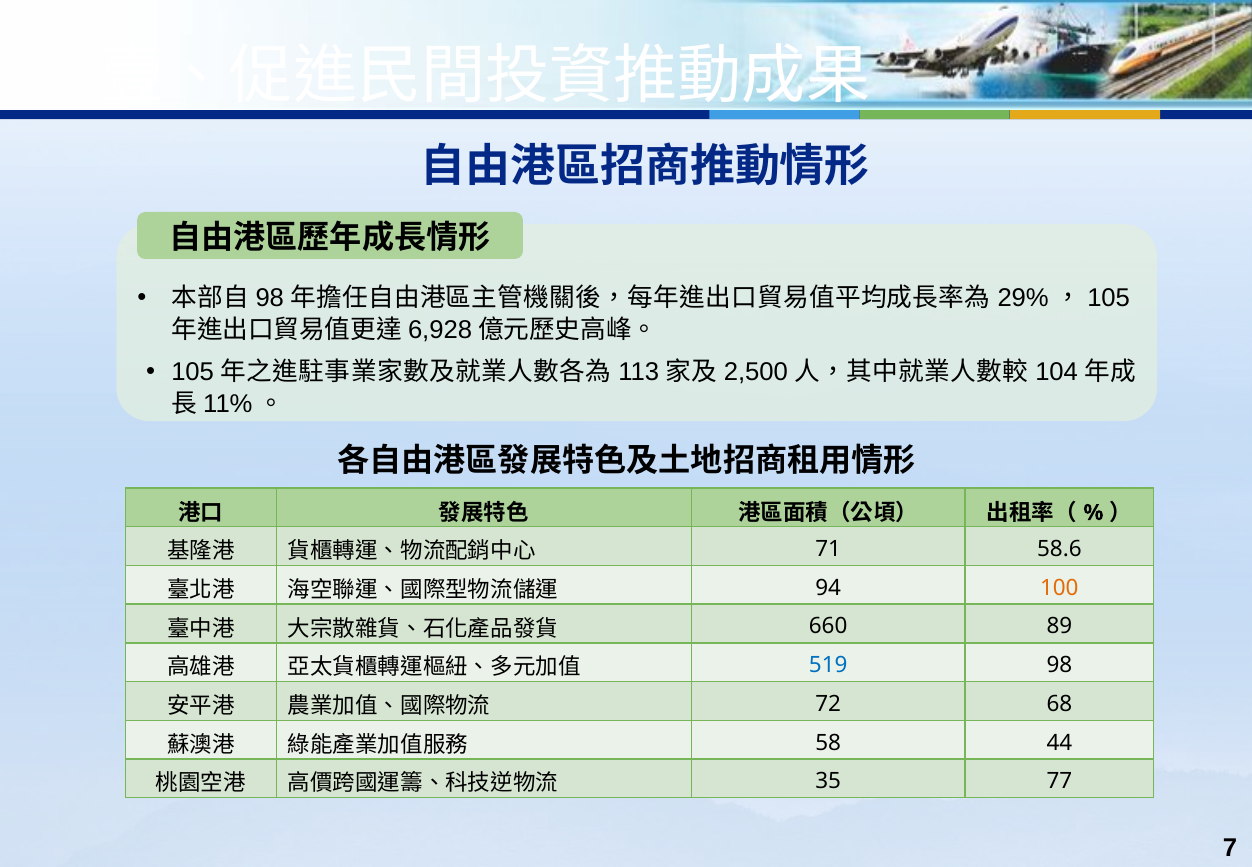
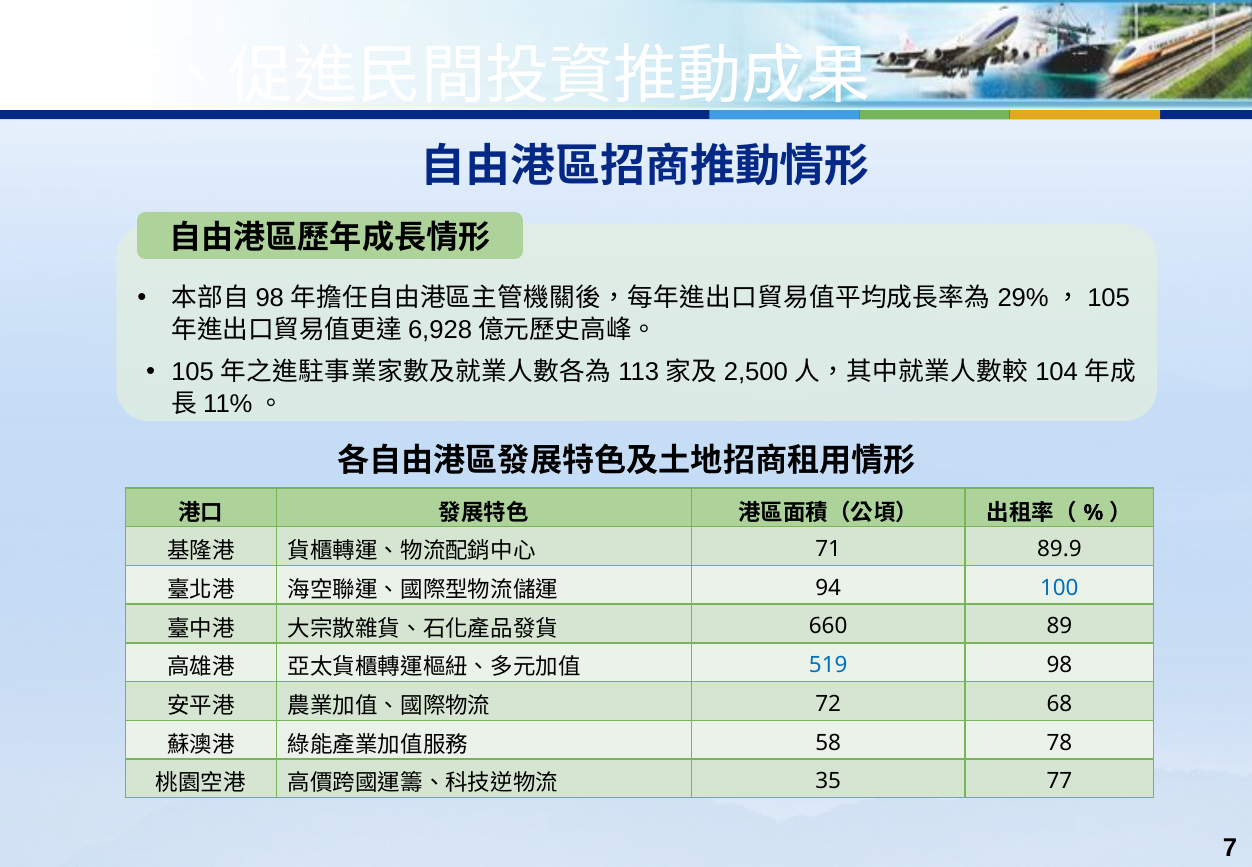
58.6: 58.6 -> 89.9 (1059, 549)
100 colour: orange -> blue (1059, 588)
44: 44 -> 78 (1059, 742)
